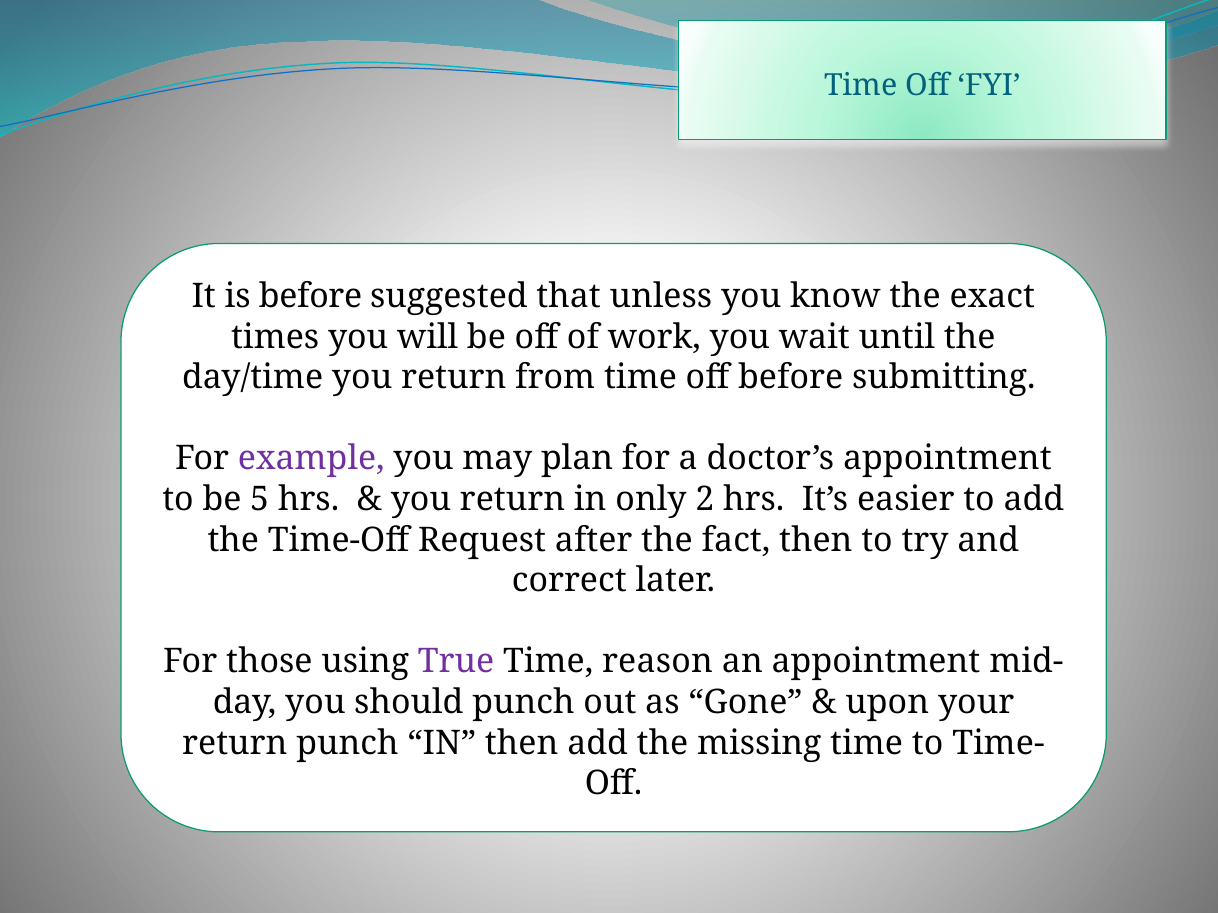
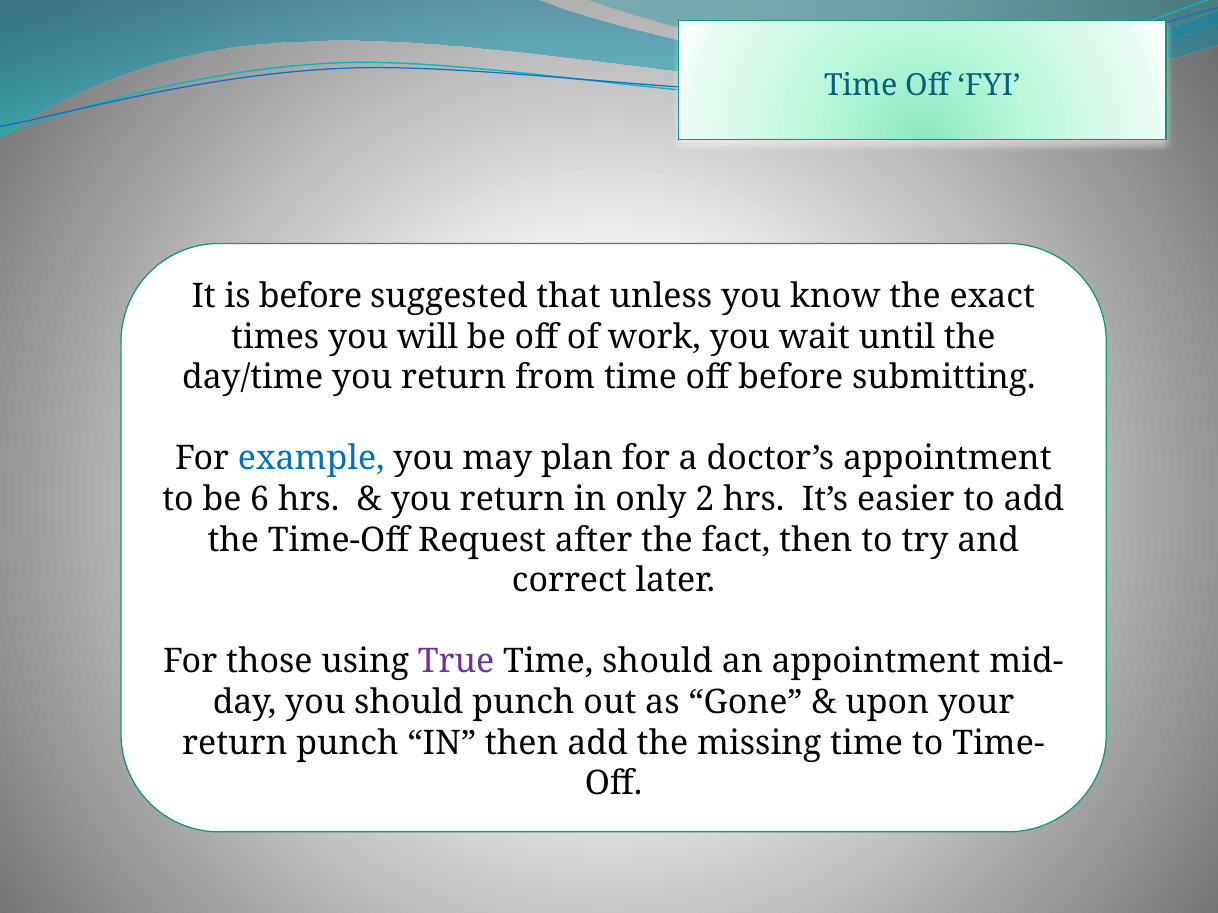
example colour: purple -> blue (311, 459)
5: 5 -> 6 (260, 500)
Time reason: reason -> should (657, 662)
